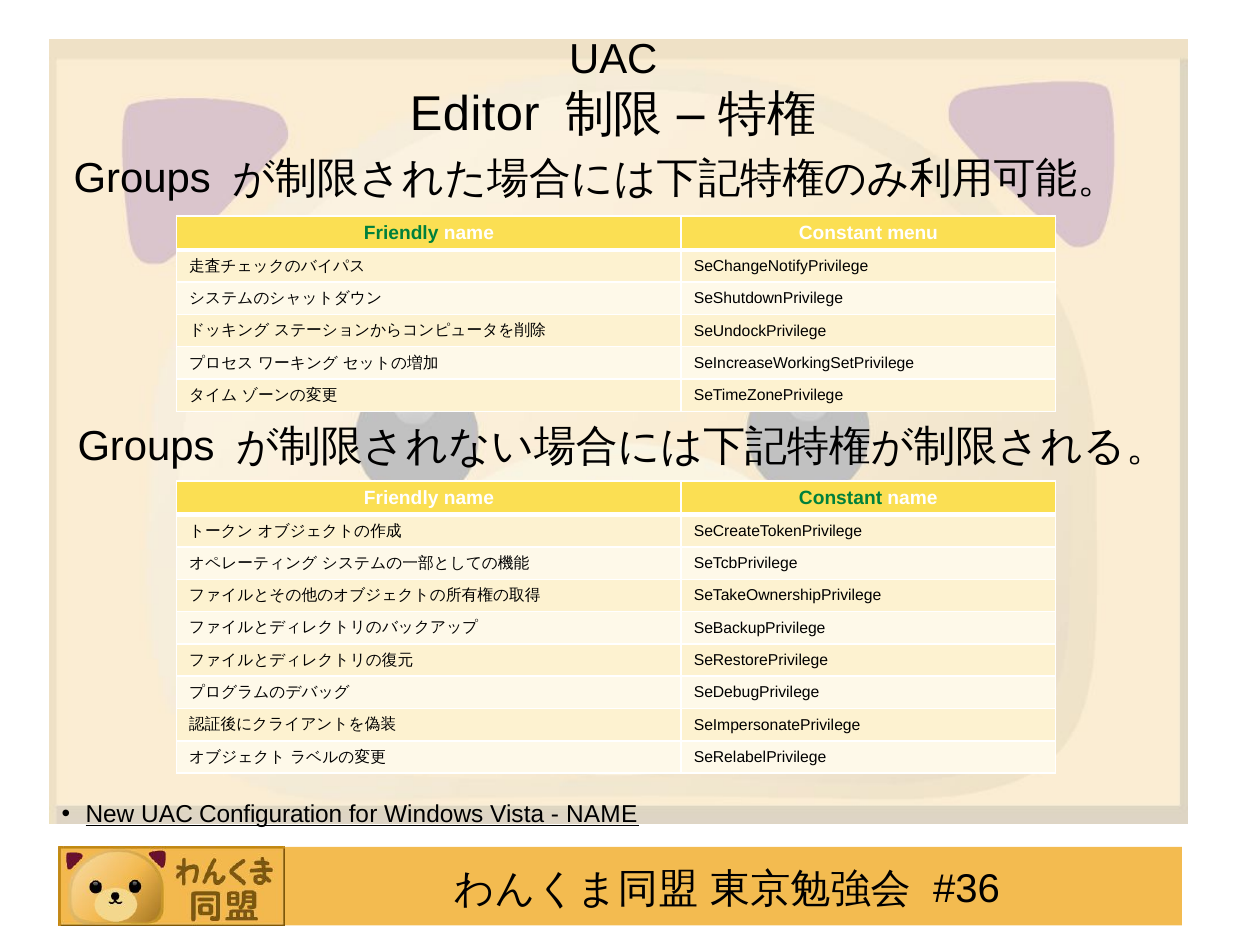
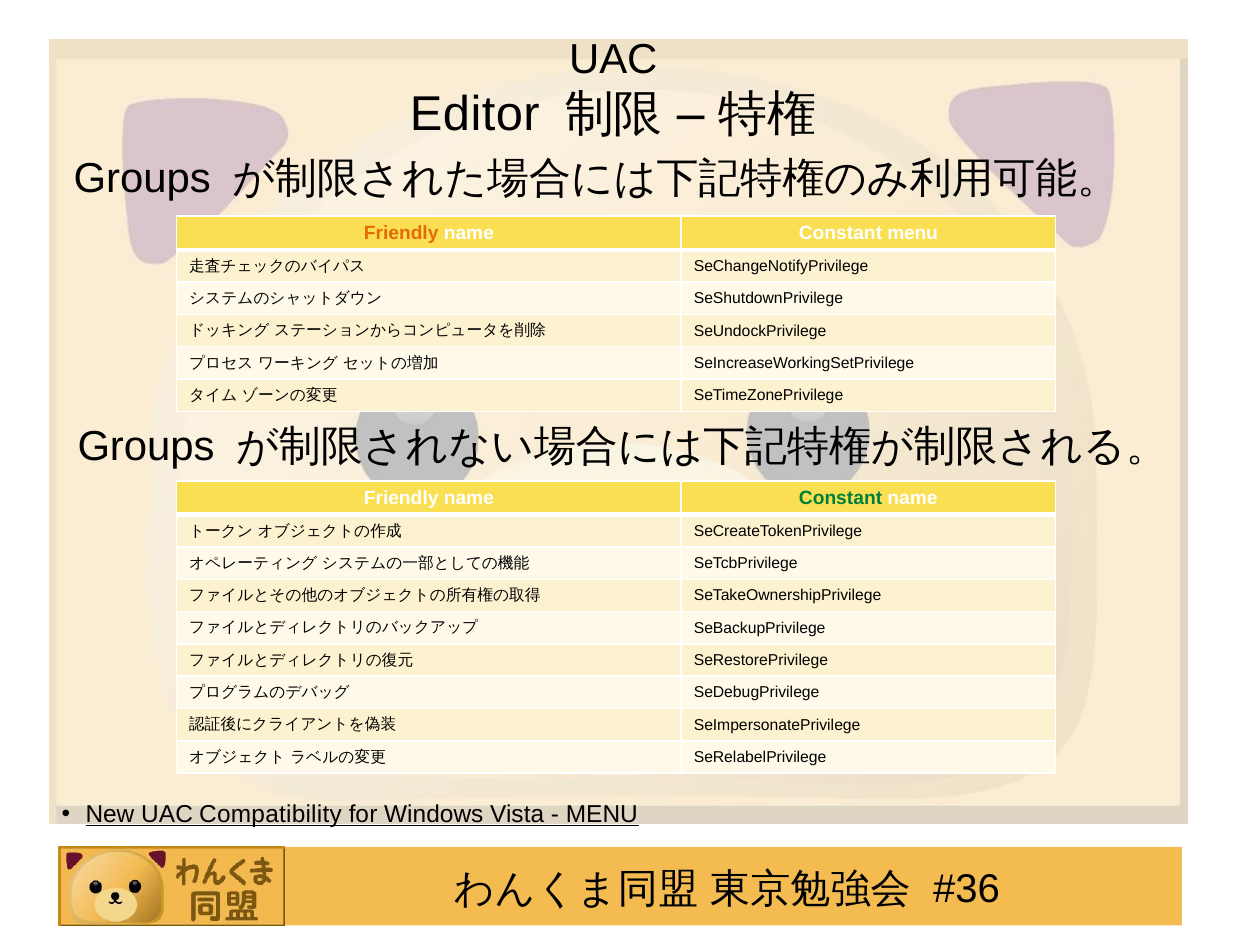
Friendly colour: green -> orange (401, 233)
Configuration: Configuration -> Compatibility (270, 815)
NAME: NAME -> MENU (602, 815)
